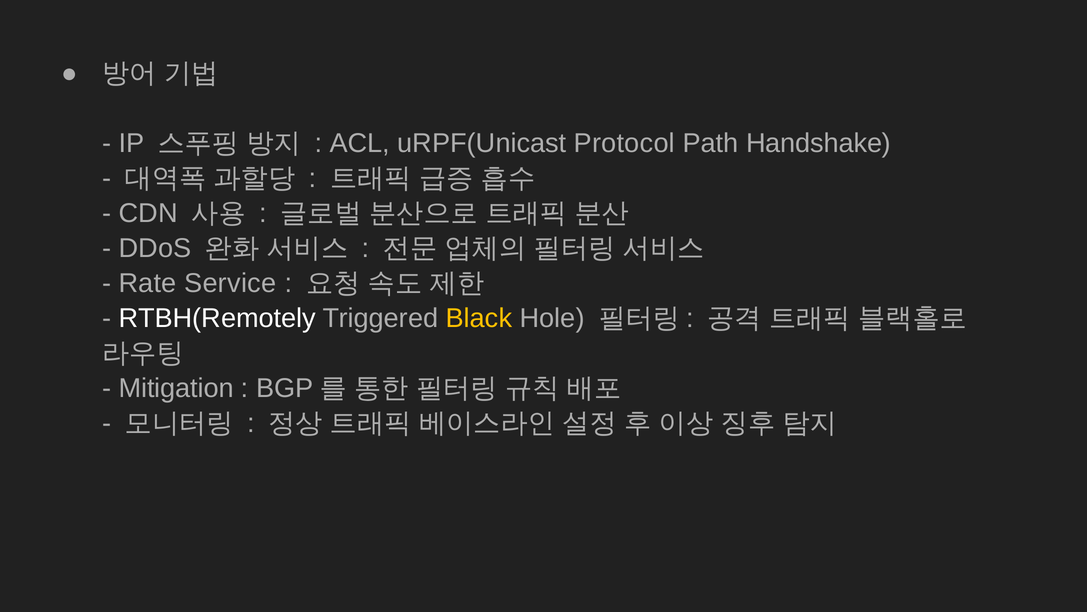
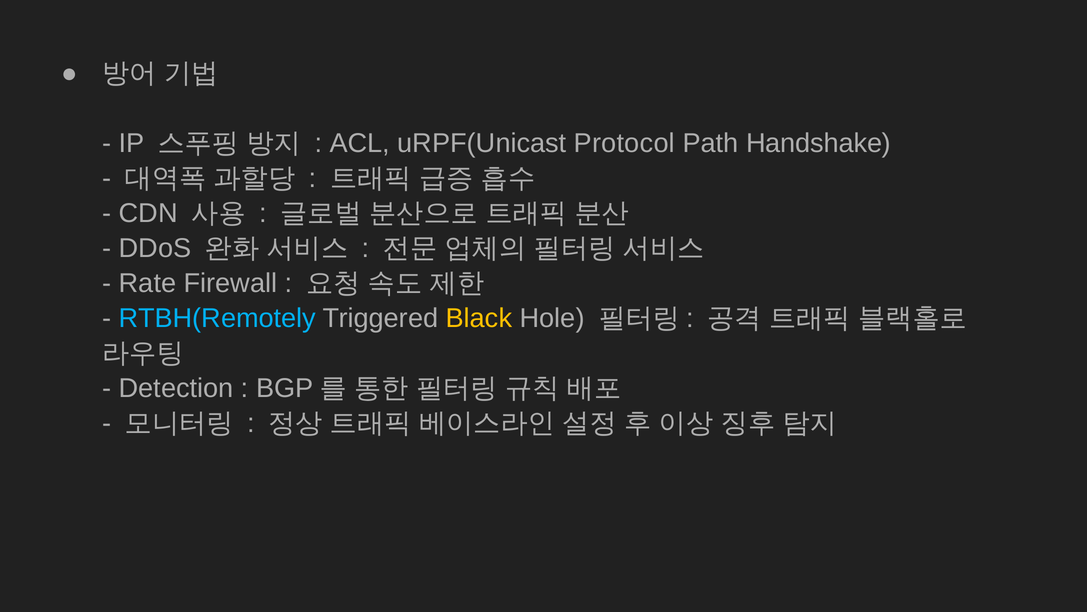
Service: Service -> Firewall (230, 283)
RTBH(Remotely colour: white -> light blue (217, 318)
Mitigation: Mitigation -> Detection (176, 388)
